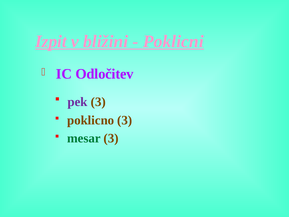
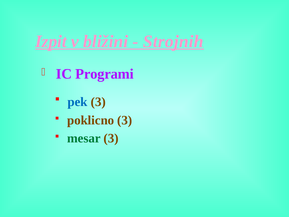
Poklicni: Poklicni -> Strojnih (173, 41)
Odločitev: Odločitev -> Programi (105, 74)
pek colour: purple -> blue (78, 102)
